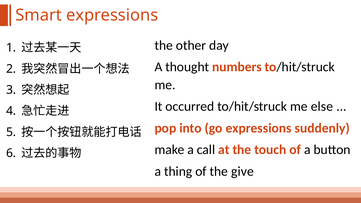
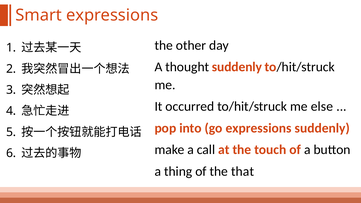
thought numbers: numbers -> suddenly (237, 67)
give: give -> that (243, 171)
